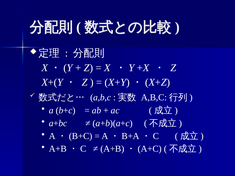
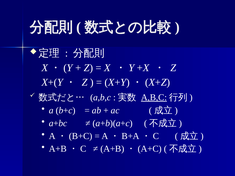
A,B,C underline: none -> present (154, 98)
